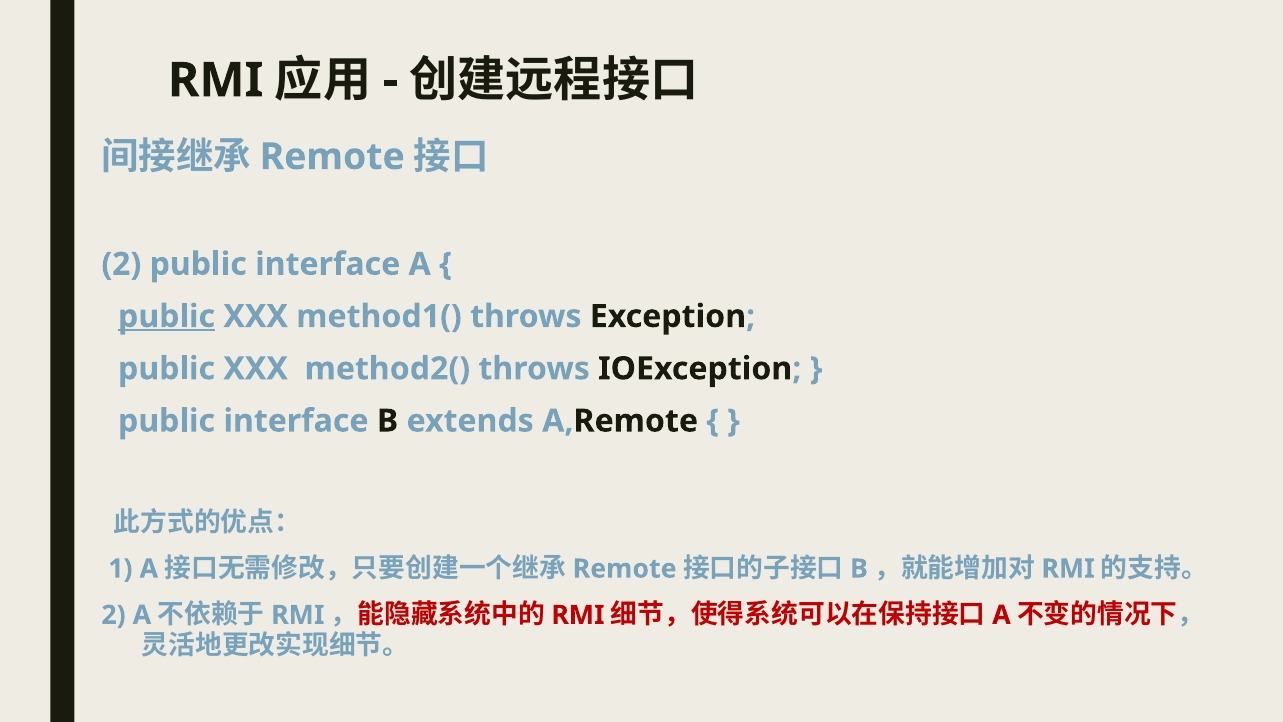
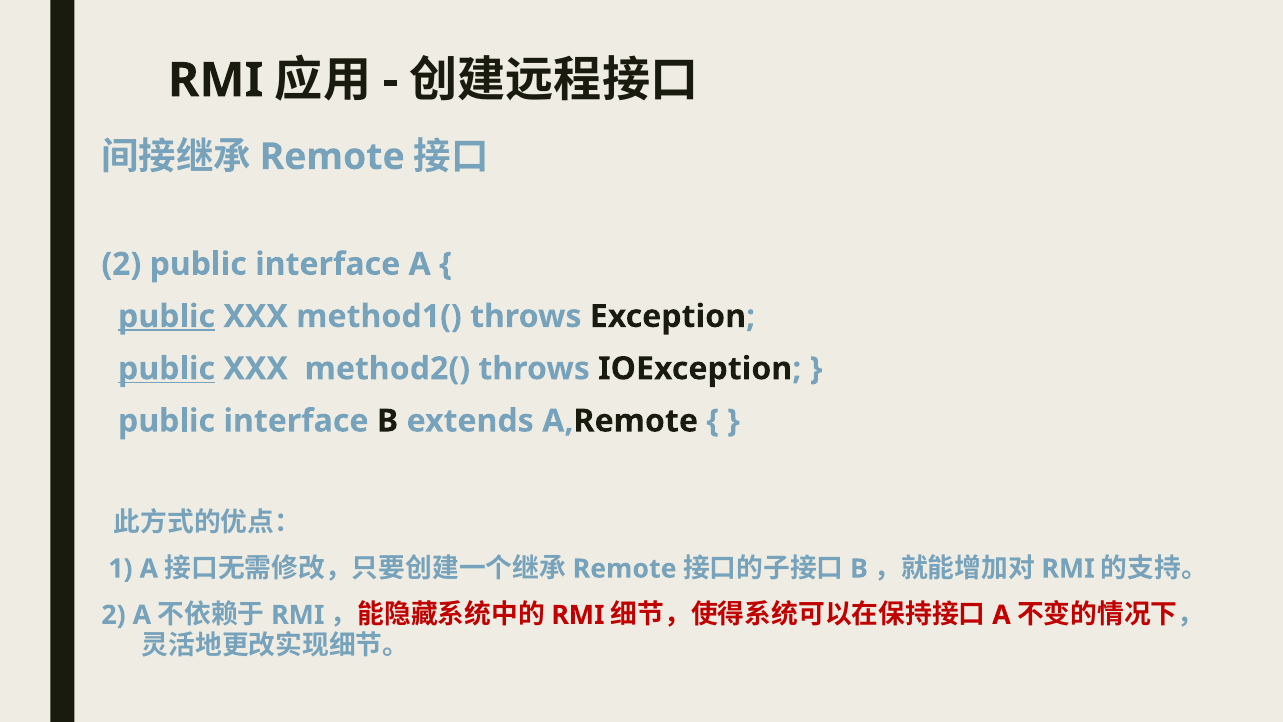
public underline: none -> present (167, 369)
